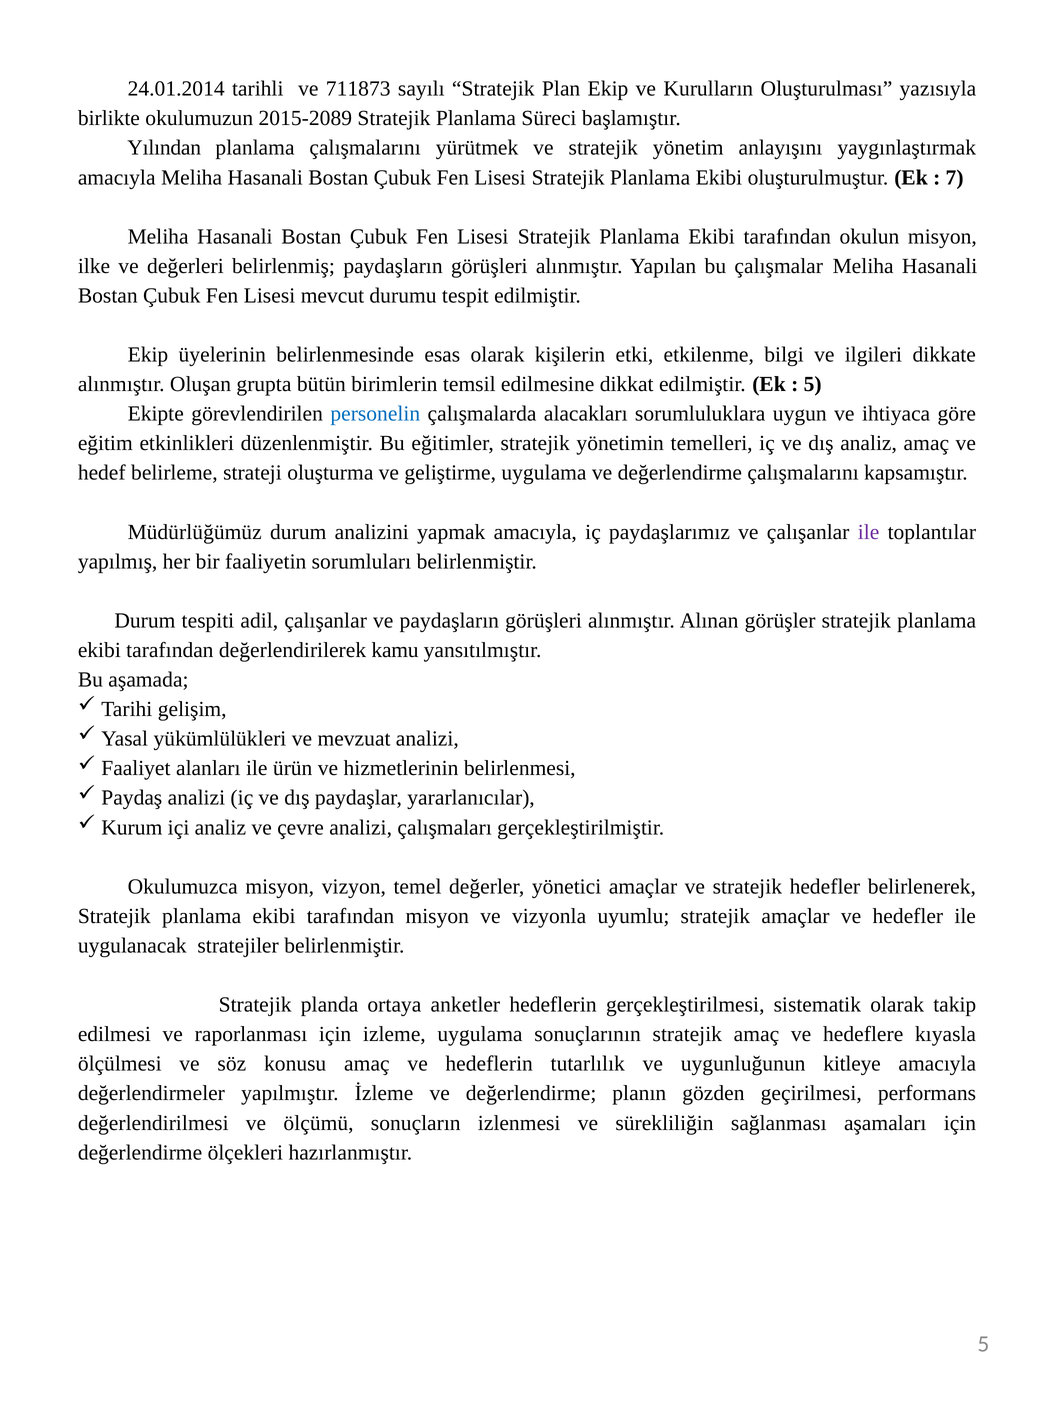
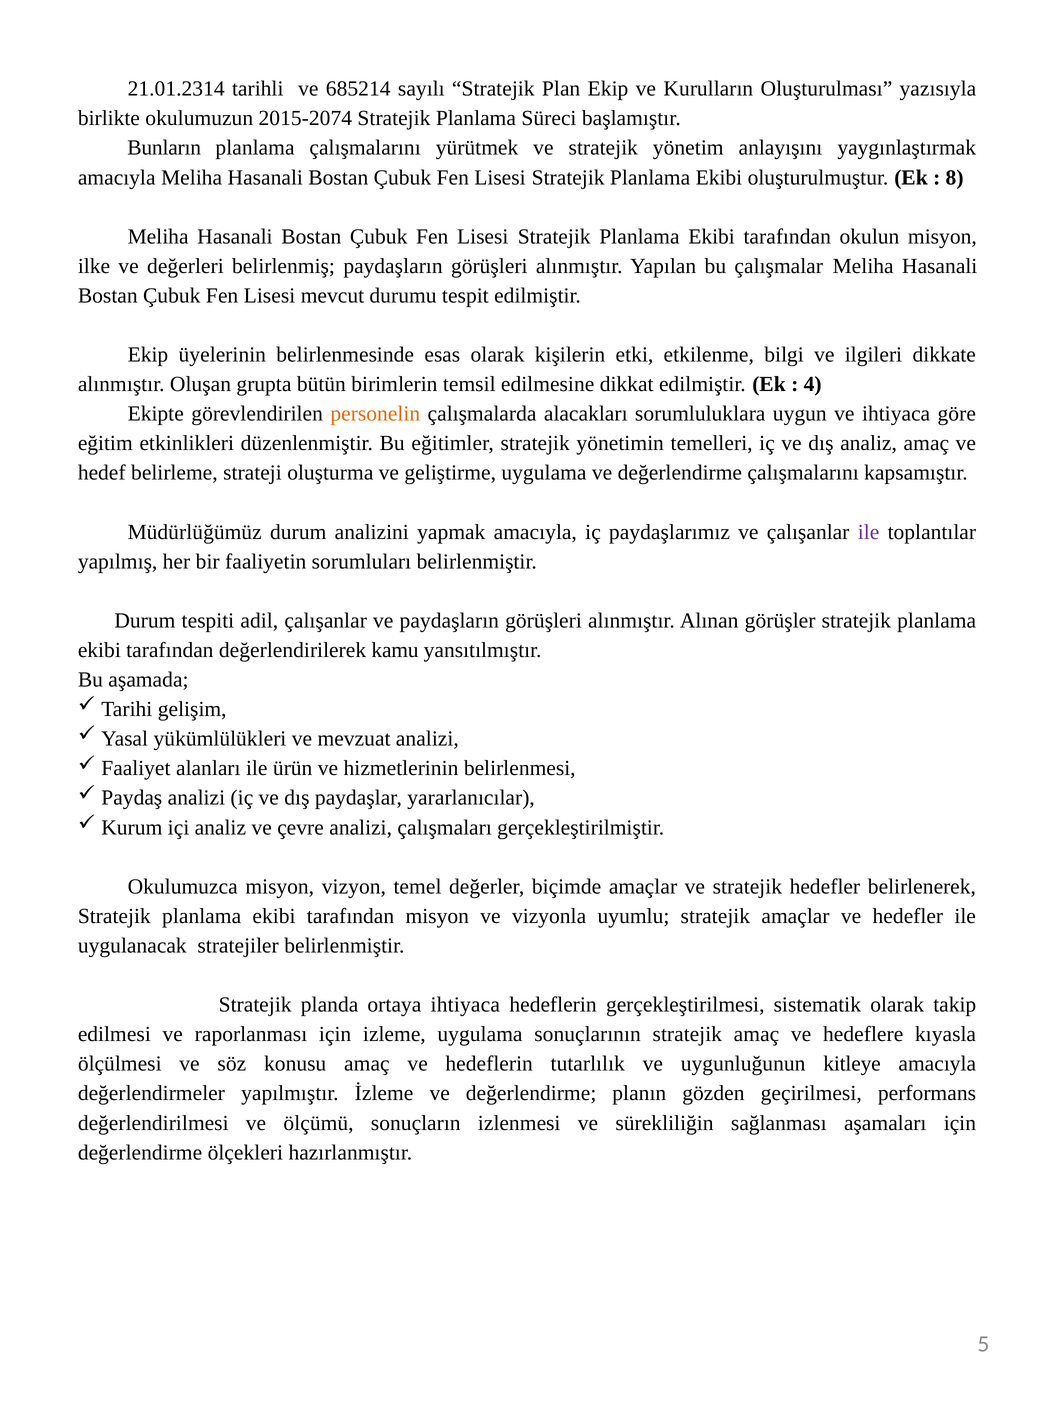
24.01.2014: 24.01.2014 -> 21.01.2314 (176, 89)
711873: 711873 -> 685214 (358, 89)
2015-2089: 2015-2089 -> 2015-2074 (305, 118)
Yılından: Yılından -> Bunların (164, 148)
7: 7 -> 8 (955, 177)
5: 5 -> 4 (813, 384)
personelin colour: blue -> orange (375, 414)
yönetici: yönetici -> biçimde (567, 887)
ortaya anketler: anketler -> ihtiyaca (465, 1005)
